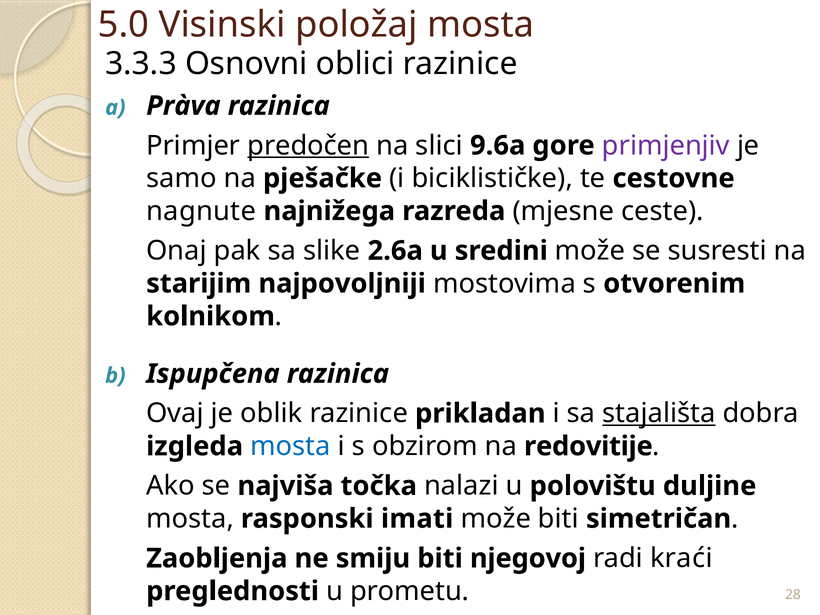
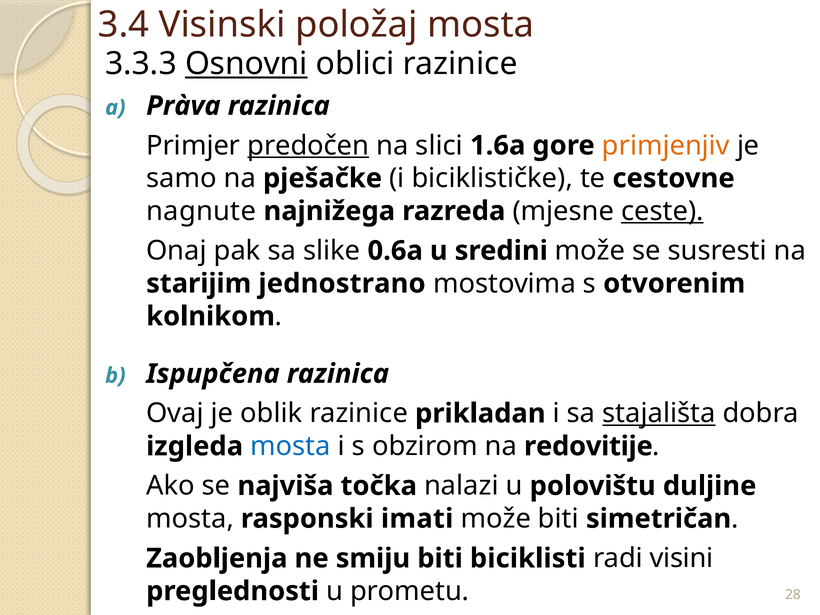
5.0: 5.0 -> 3.4 (123, 25)
Osnovni underline: none -> present (246, 64)
9.6a: 9.6a -> 1.6a (498, 145)
primjenjiv colour: purple -> orange (666, 145)
ceste underline: none -> present (662, 211)
2.6a: 2.6a -> 0.6a (395, 251)
najpovoljniji: najpovoljniji -> jednostrano (342, 284)
njegovoj: njegovoj -> biciklisti (528, 558)
kraći: kraći -> visini (682, 558)
